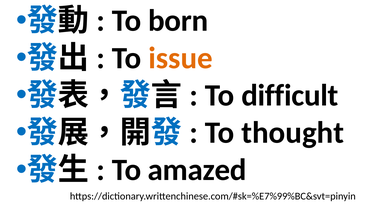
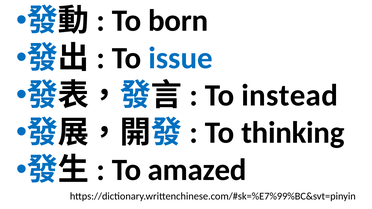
issue colour: orange -> blue (181, 58)
difficult: difficult -> instead (290, 95)
thought: thought -> thinking (293, 133)
